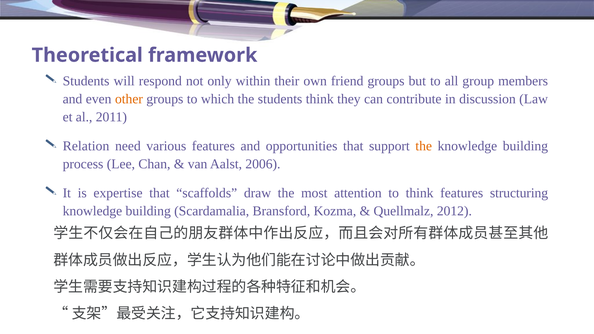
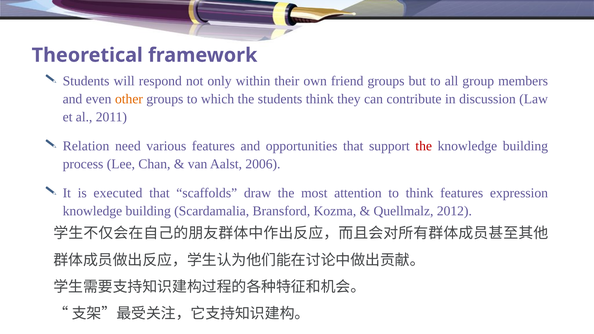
the colour: orange -> red (424, 146)
expertise: expertise -> executed (118, 193)
structuring: structuring -> expression (519, 193)
